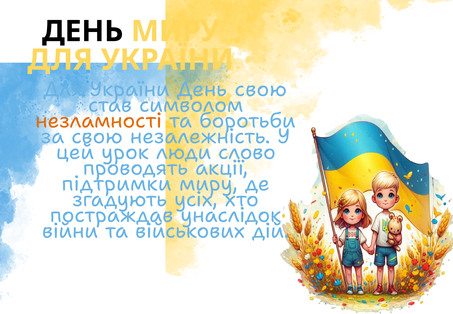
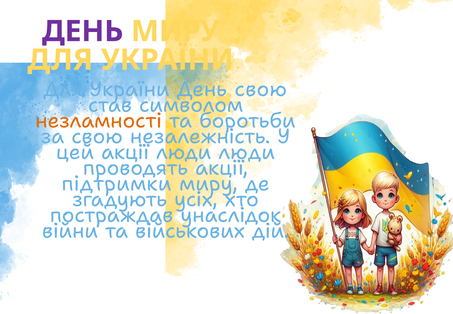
ДЕНЬ colour: black -> purple (83, 31)
цей урок: урок -> акції (125, 152)
люди слово: слово -> люди (247, 152)
